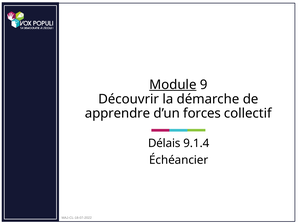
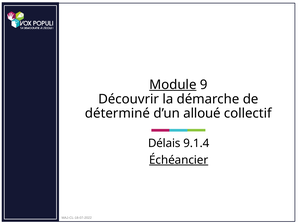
apprendre: apprendre -> déterminé (117, 113)
forces: forces -> alloué (202, 113)
Échéancier underline: none -> present (179, 160)
